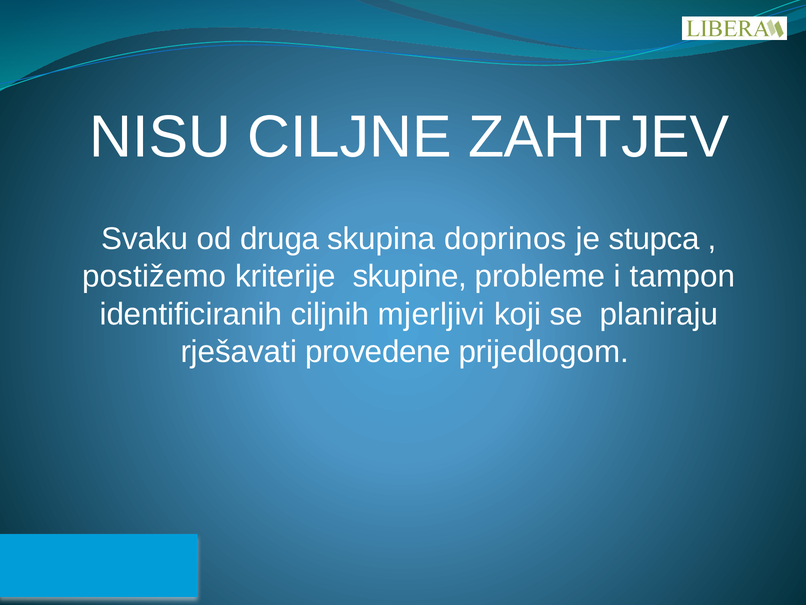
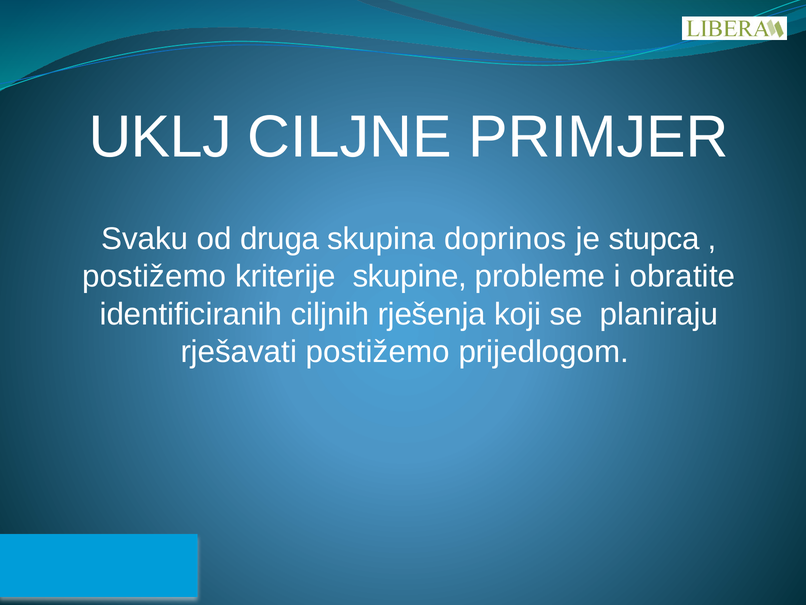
NISU: NISU -> UKLJ (160, 137)
ZAHTJEV: ZAHTJEV -> PRIMJER (598, 137)
tampon: tampon -> obratite (682, 276)
mjerljivi: mjerljivi -> rješenja (432, 314)
rješavati provedene: provedene -> postižemo (378, 352)
